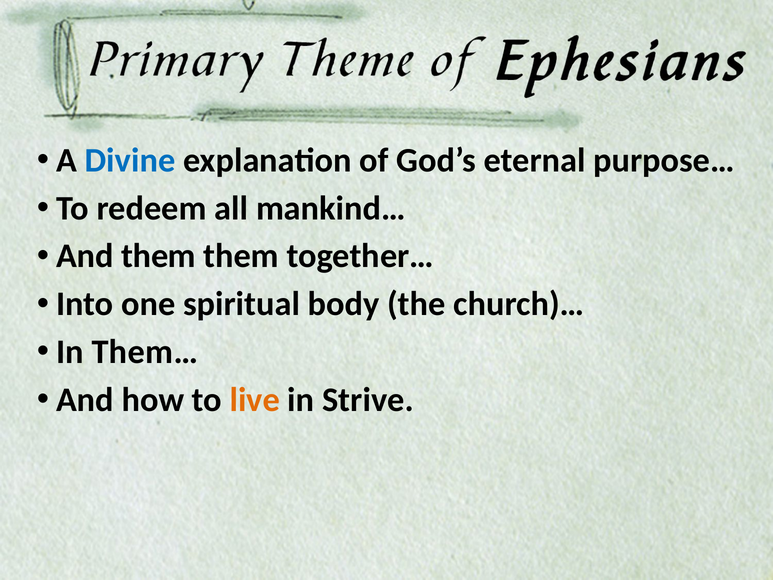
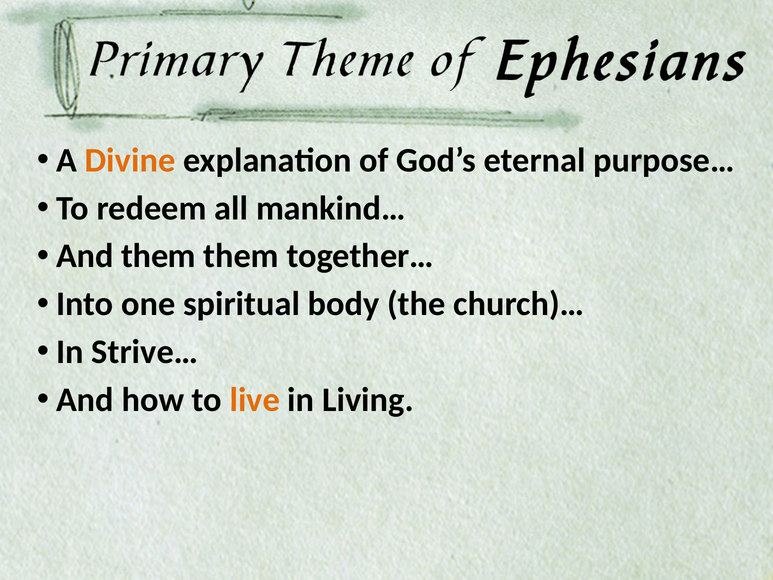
Divine colour: blue -> orange (130, 160)
Them…: Them… -> Strive… (145, 352)
Strive: Strive -> Living (368, 400)
